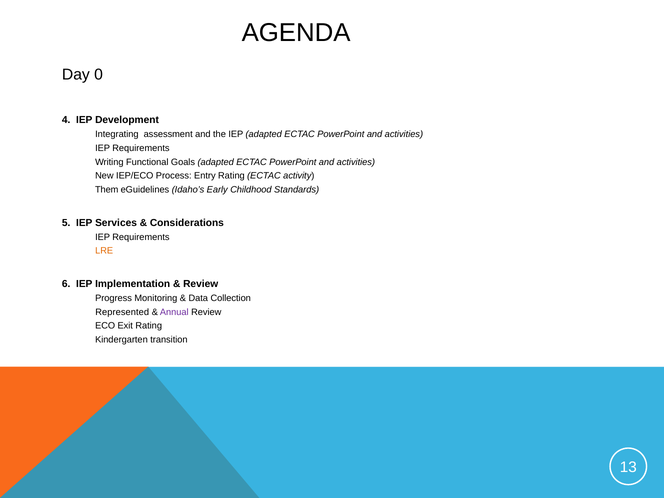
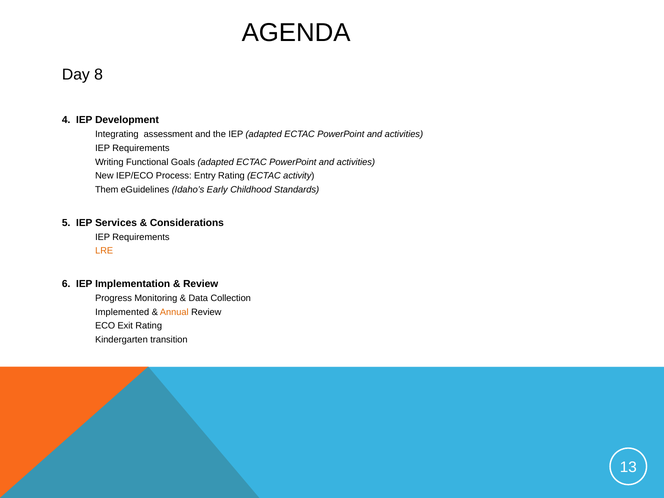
0: 0 -> 8 (99, 75)
Represented: Represented -> Implemented (122, 312)
Annual colour: purple -> orange (174, 312)
